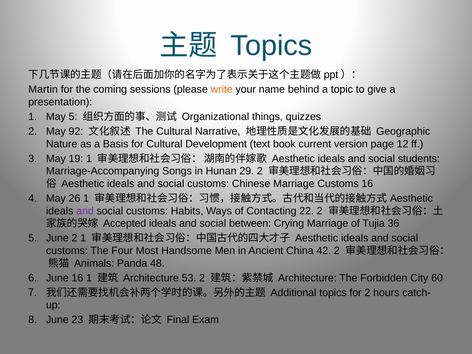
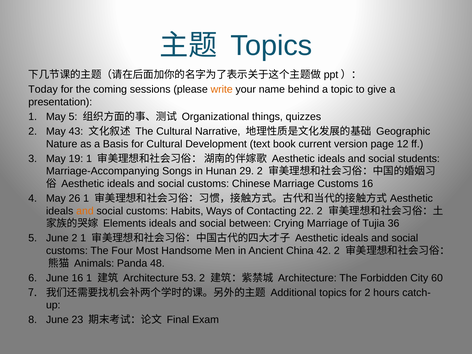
Martin: Martin -> Today (43, 90)
92: 92 -> 43 (76, 131)
and colour: purple -> orange (85, 211)
Accepted: Accepted -> Elements (125, 224)
